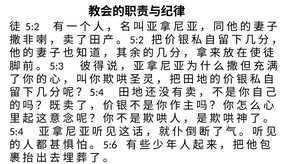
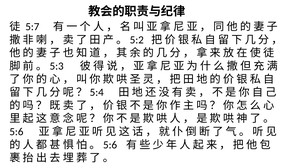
5:2: 5:2 -> 5:7 (32, 27)
5:4: 5:4 -> 5:6 (16, 131)
